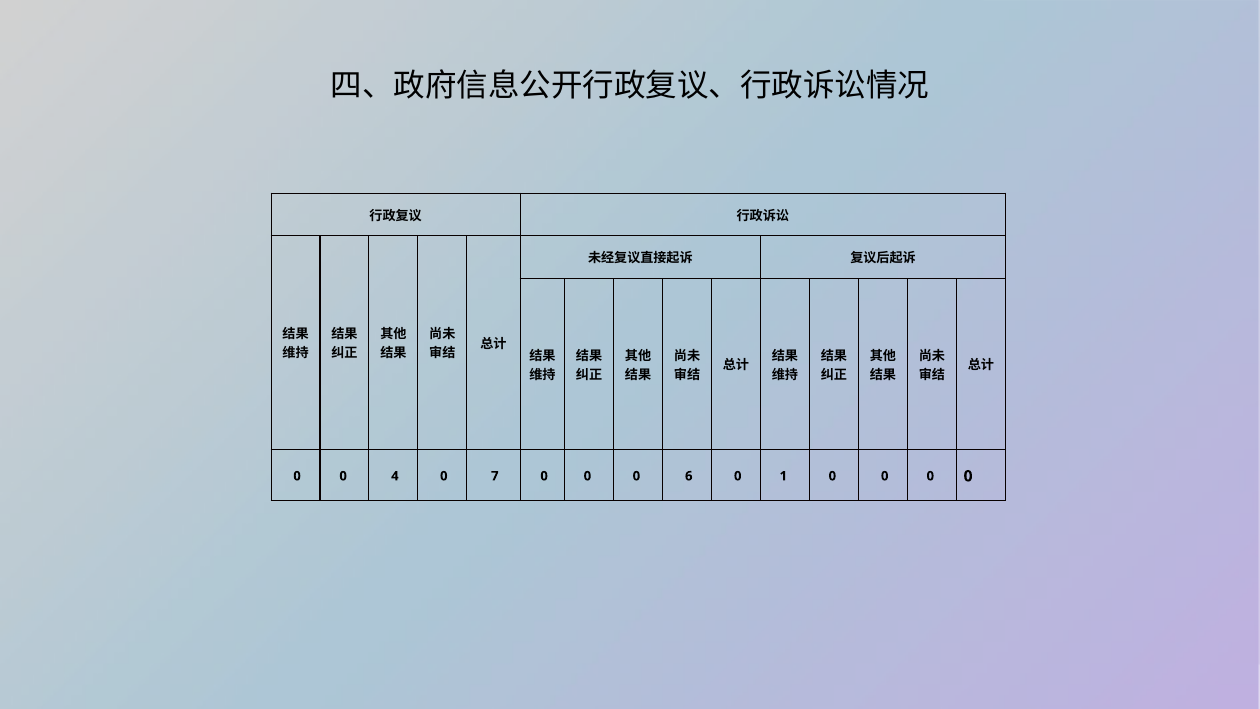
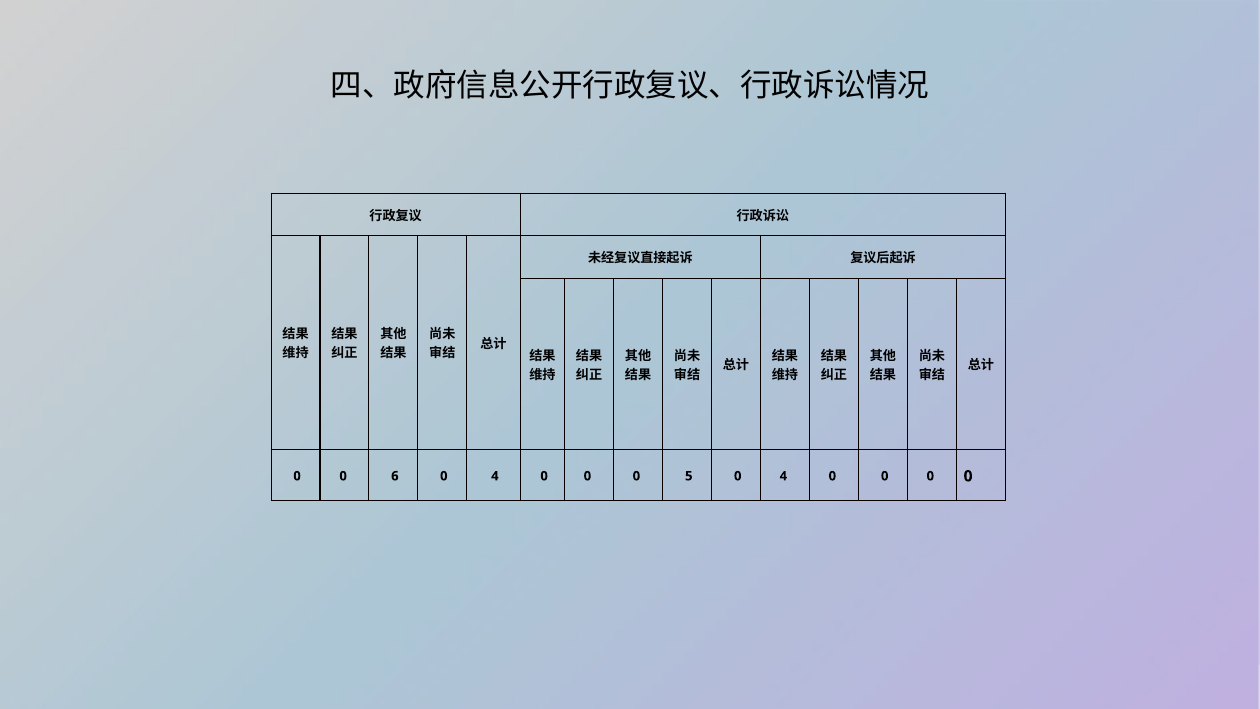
4: 4 -> 6 (395, 476)
7: 7 -> 4 (495, 476)
6: 6 -> 5 (689, 476)
1: 1 -> 4 (783, 476)
